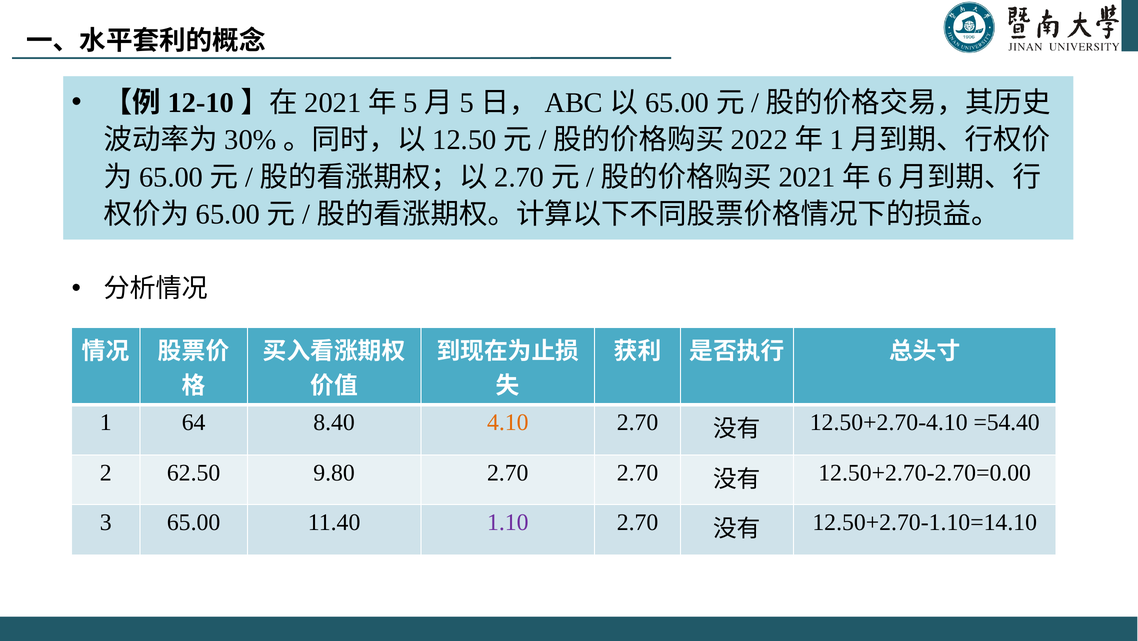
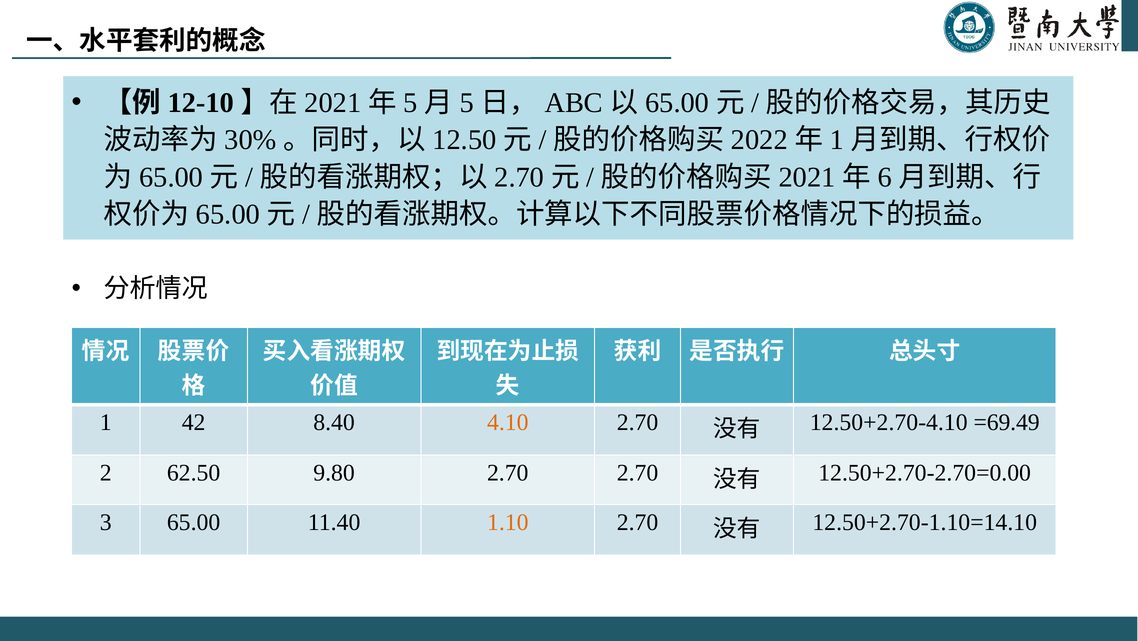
64: 64 -> 42 (194, 422)
=54.40: =54.40 -> =69.49 (1007, 422)
1.10 colour: purple -> orange (508, 522)
